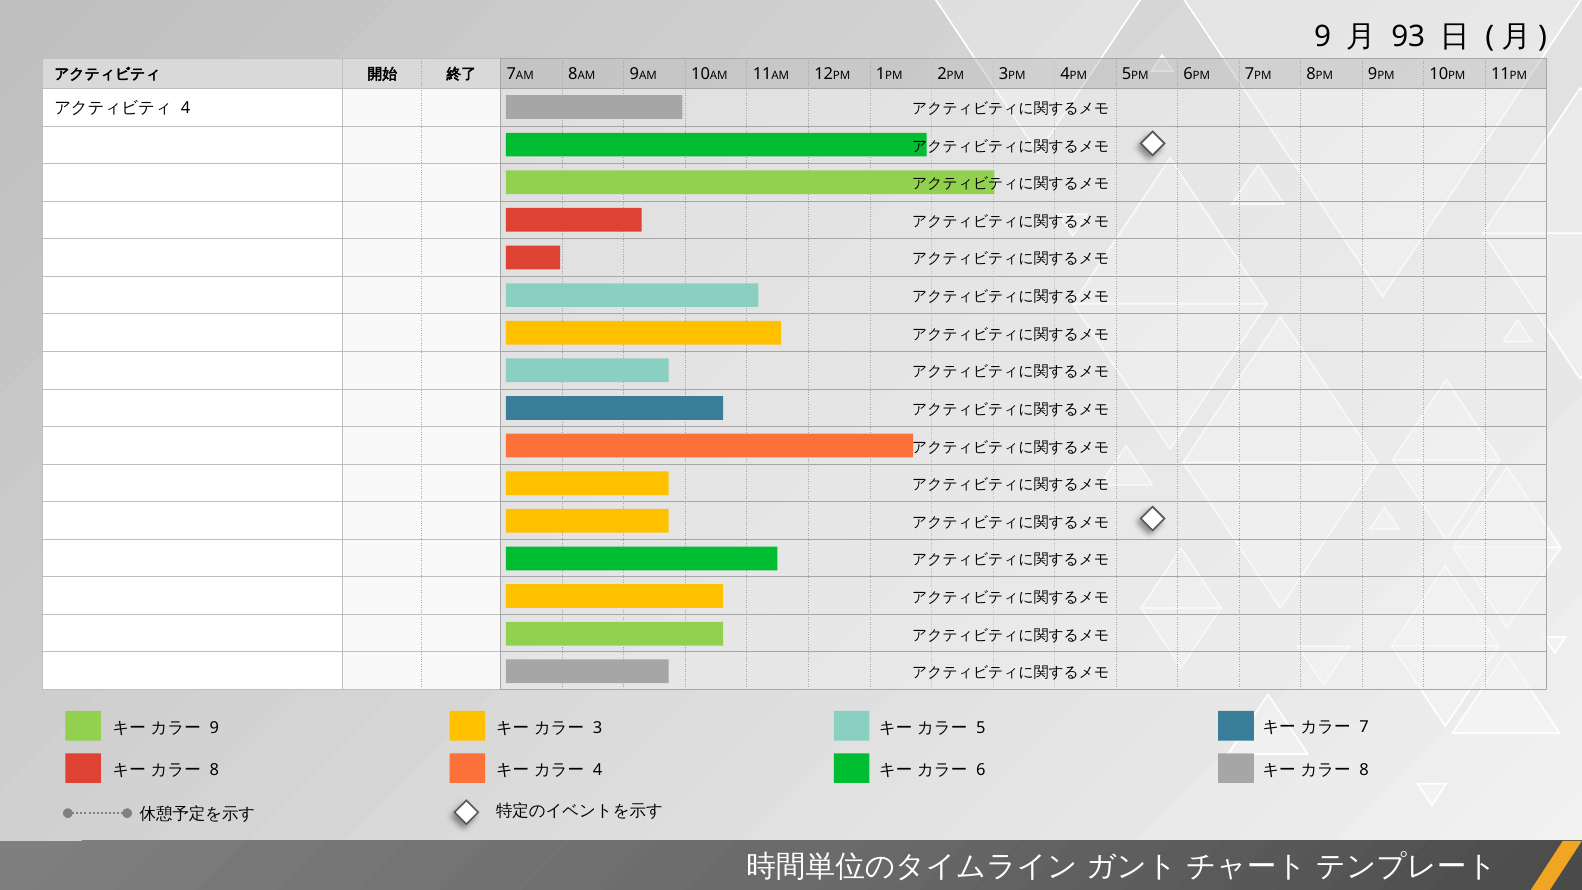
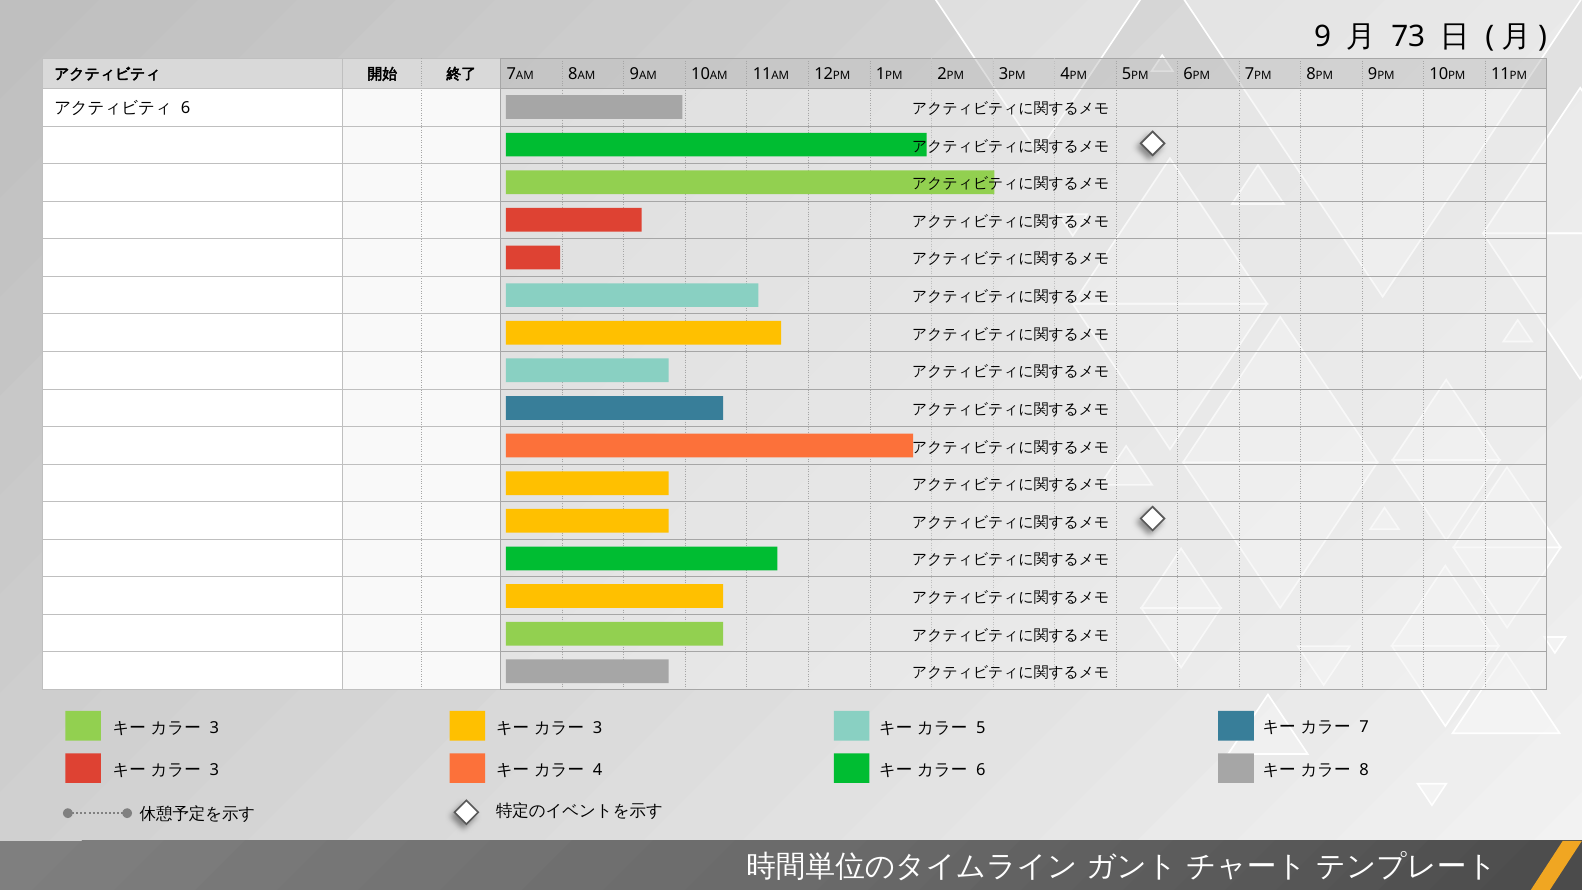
93: 93 -> 73 (1408, 37)
4: 4 -> 6 (186, 108)
9: 9 -> 3 (214, 728)
8: 8 -> 3 (214, 770)
